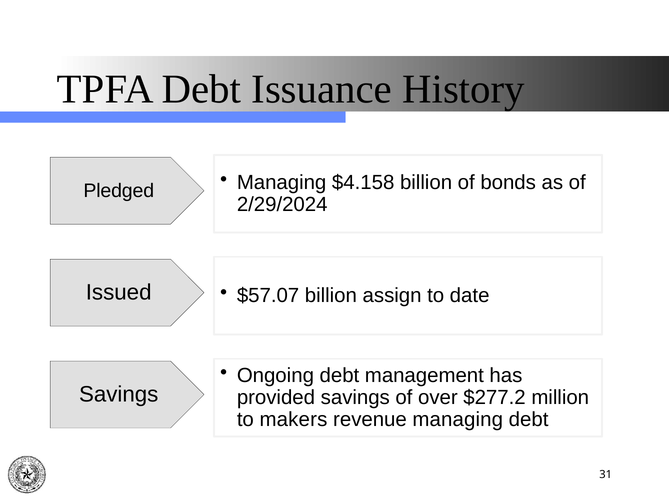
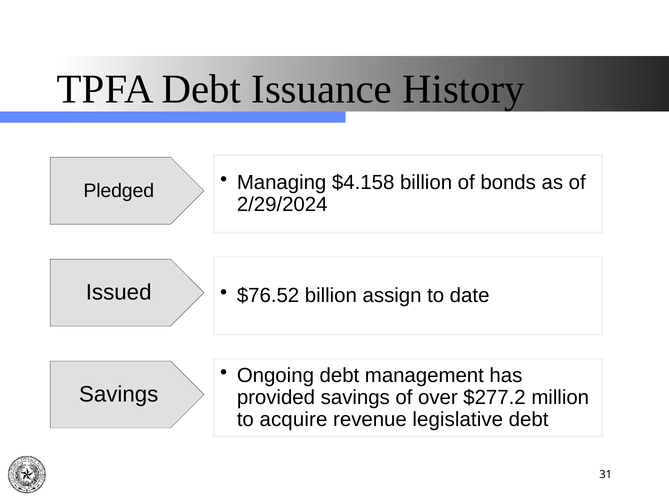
$57.07: $57.07 -> $76.52 (268, 295)
makers: makers -> acquire (293, 419)
revenue managing: managing -> legislative (458, 419)
